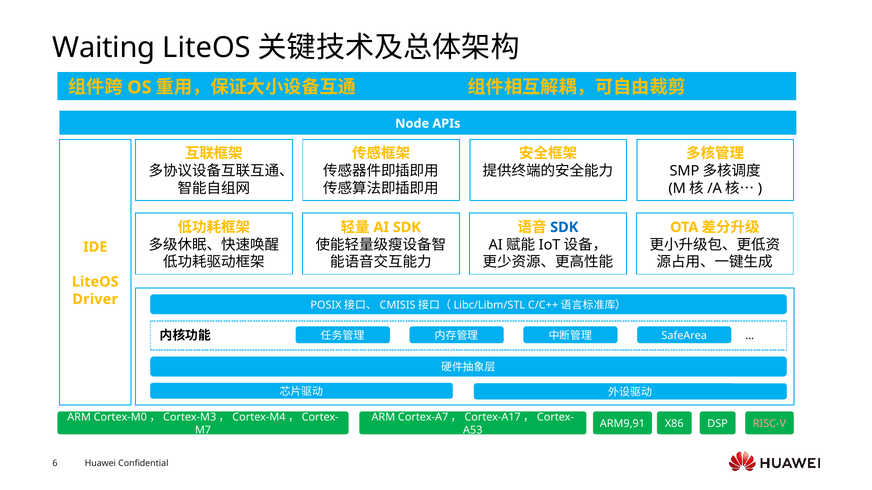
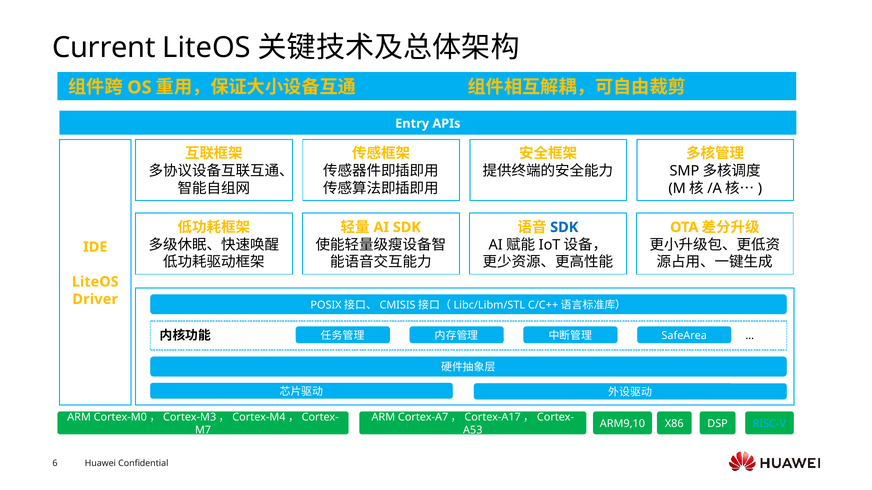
Waiting: Waiting -> Current (104, 48)
Node: Node -> Entry (412, 124)
ARM9,91: ARM9,91 -> ARM9,10 (622, 424)
RISC-V colour: pink -> light blue (769, 424)
